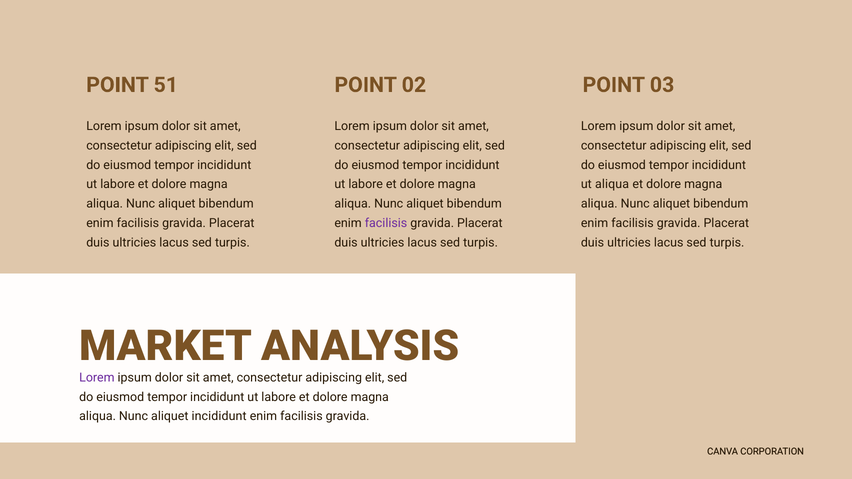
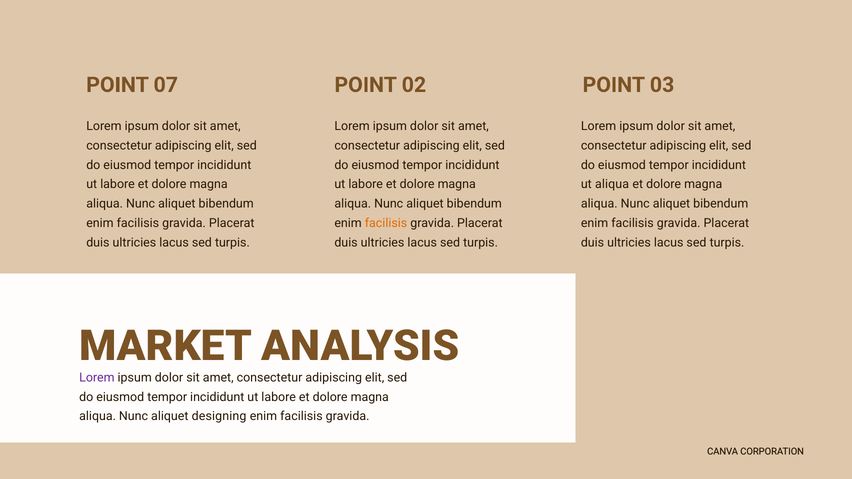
51: 51 -> 07 (166, 85)
facilisis colour: purple -> orange (386, 223)
aliquet incididunt: incididunt -> designing (219, 417)
